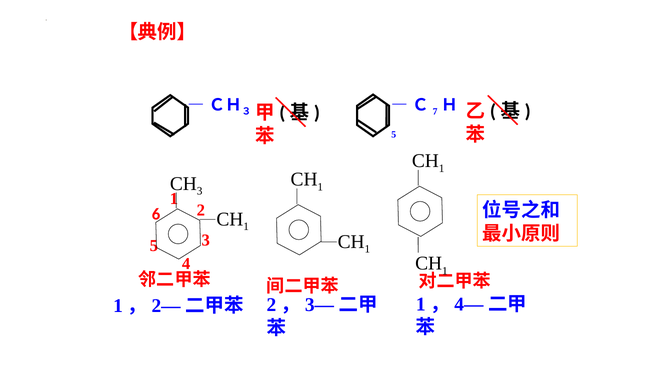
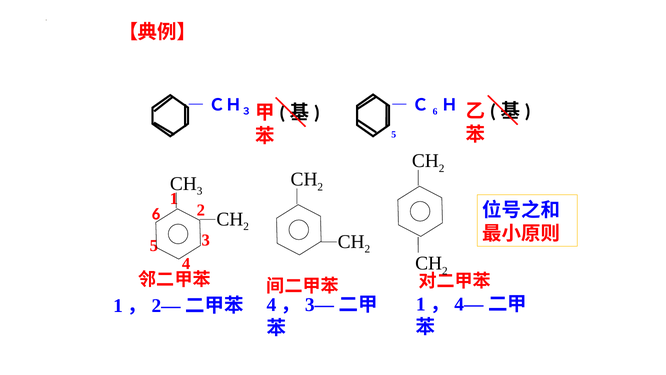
7: 7 -> 6 (435, 112)
1: 1 -> 2 (442, 168)
1: 1 -> 2 (320, 187)
1: 1 -> 2 (246, 226)
1: 1 -> 2 (367, 249)
1: 1 -> 2 (445, 271)
2: 2 -> 4 (271, 305)
